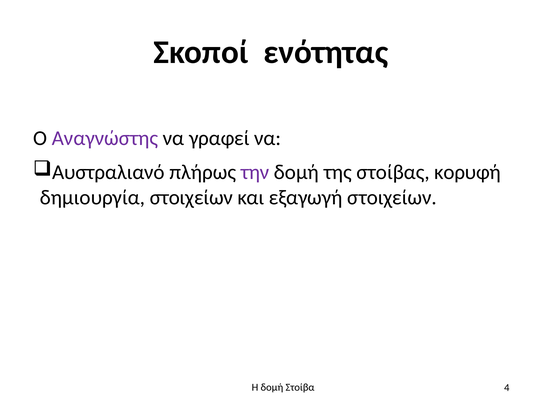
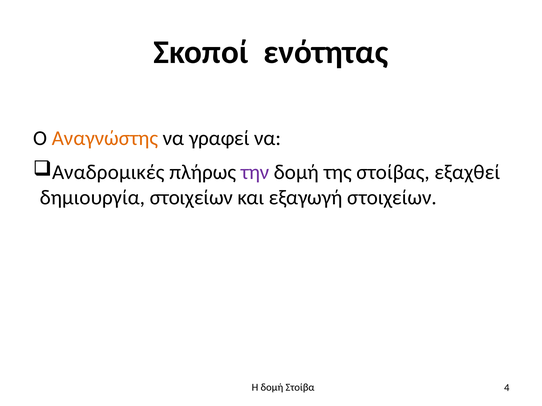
Αναγνώστης colour: purple -> orange (105, 138)
Αυστραλιανό: Αυστραλιανό -> Αναδρομικές (108, 173)
κορυφή: κορυφή -> εξαχθεί (467, 173)
